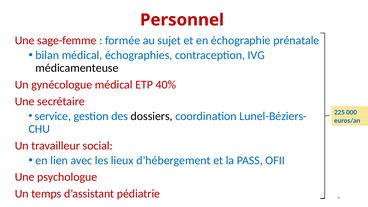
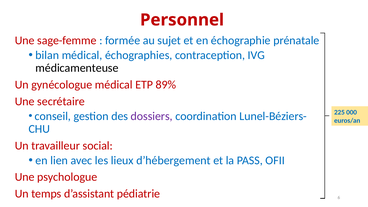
40%: 40% -> 89% (166, 85)
service: service -> conseil (53, 116)
dossiers colour: black -> purple (152, 116)
